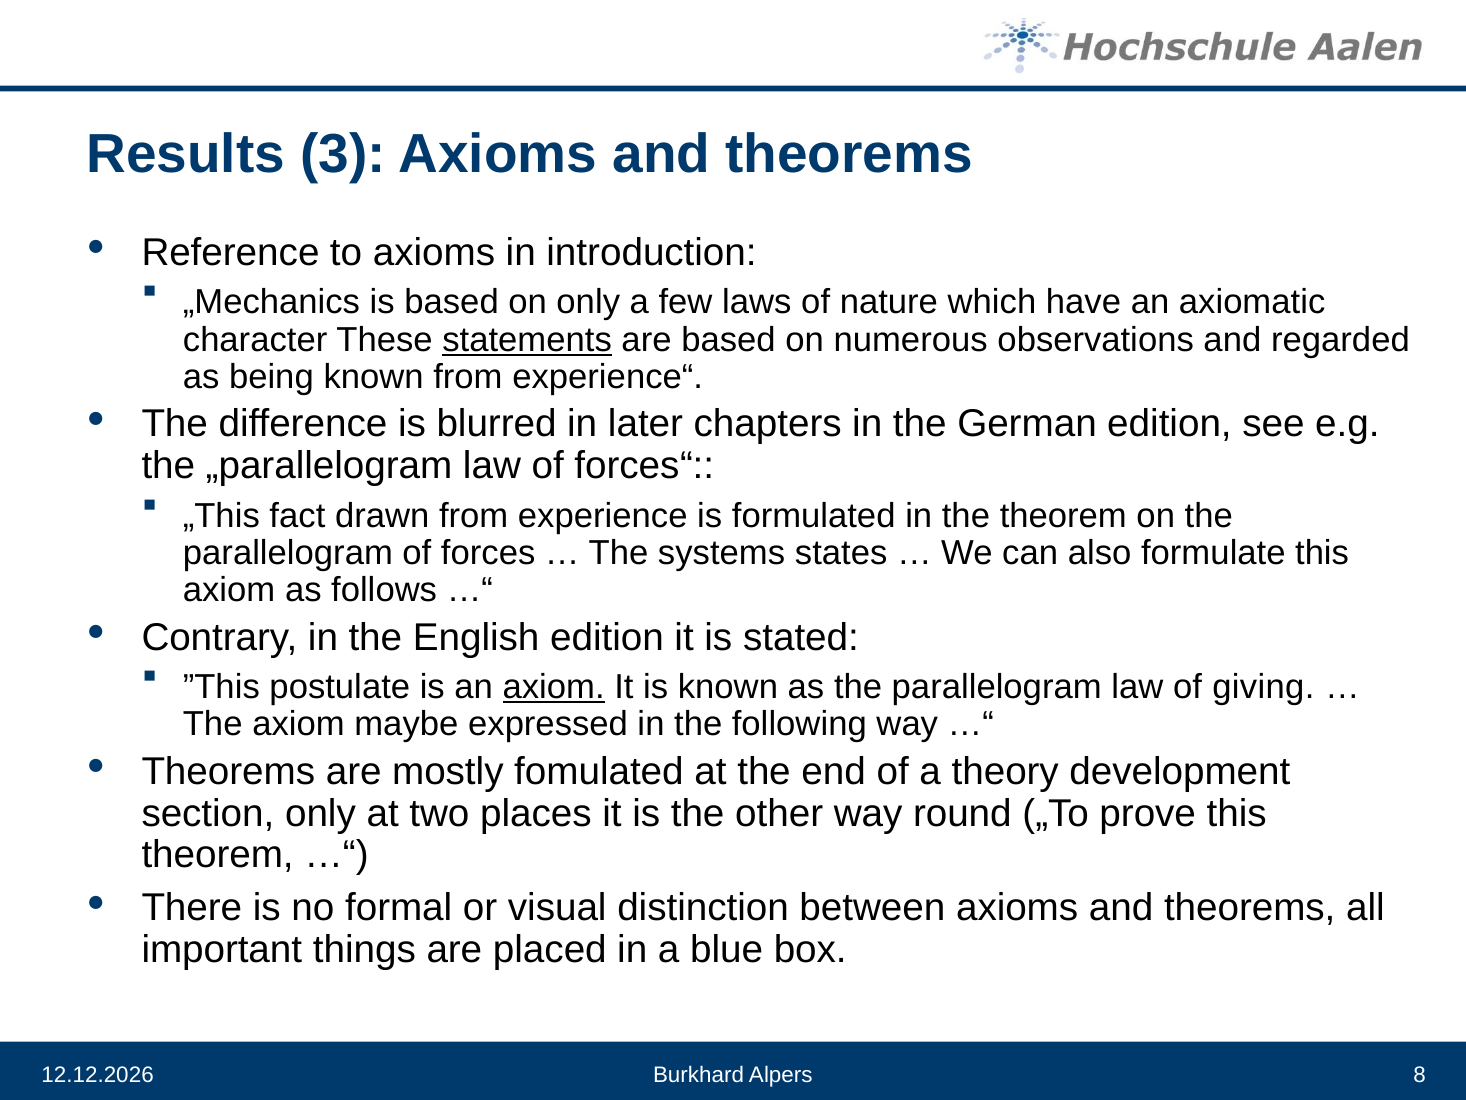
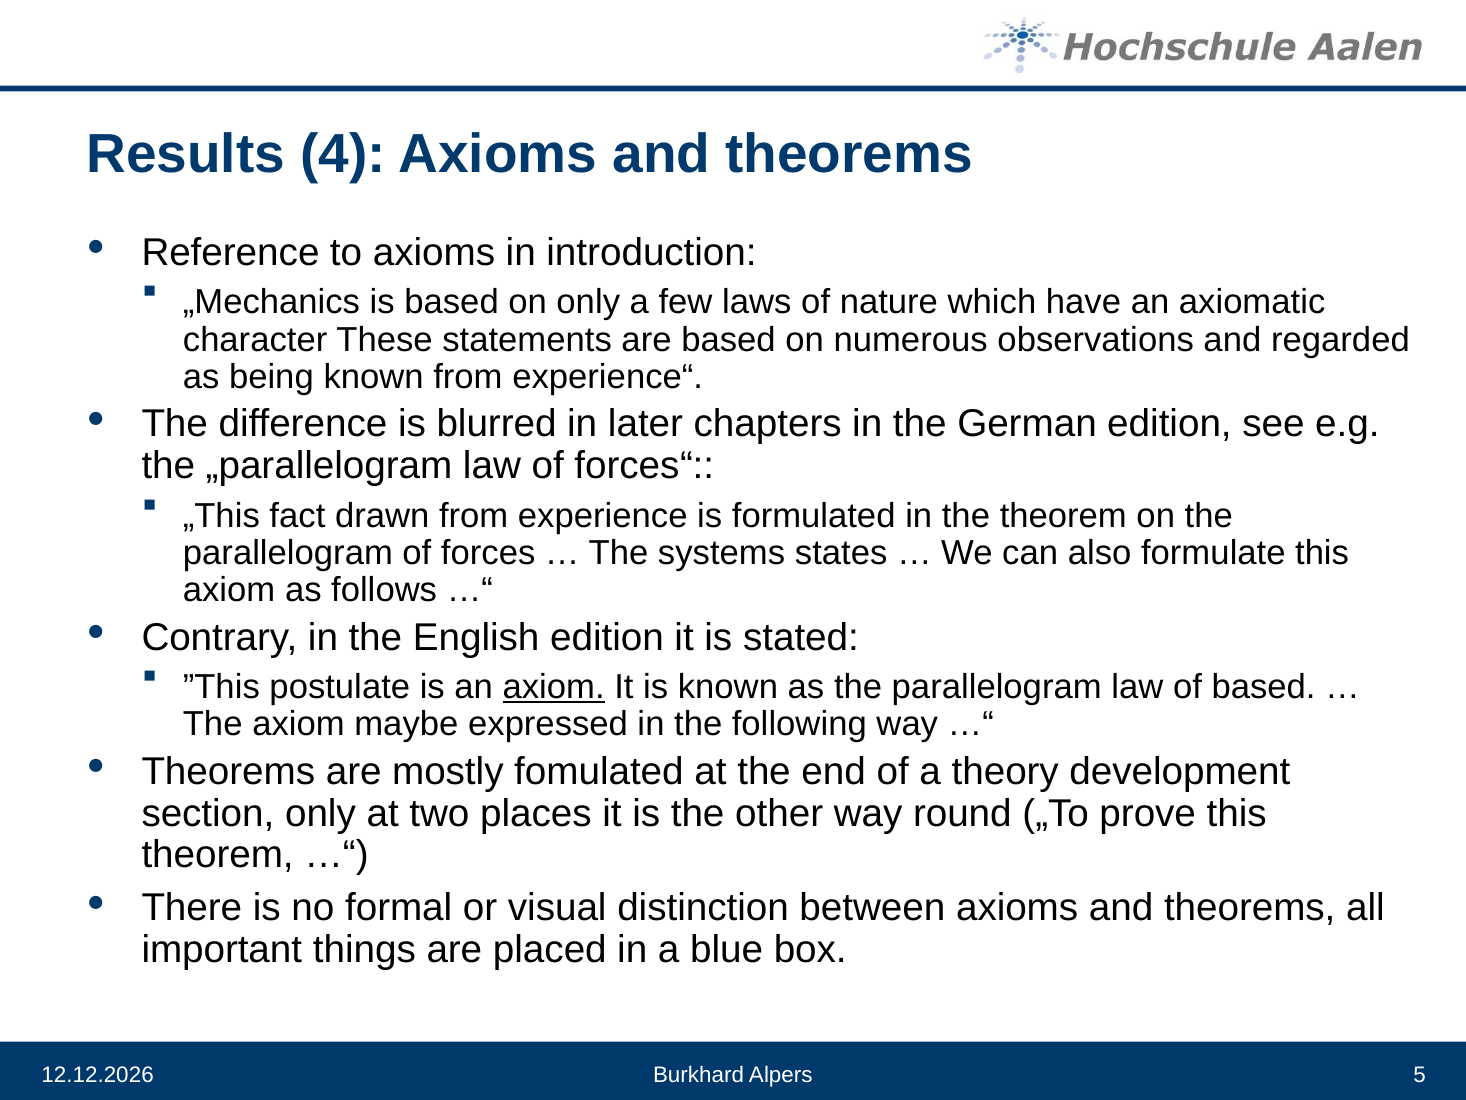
3: 3 -> 4 (343, 155)
statements underline: present -> none (527, 339)
of giving: giving -> based (1264, 687)
8: 8 -> 5 (1420, 1075)
